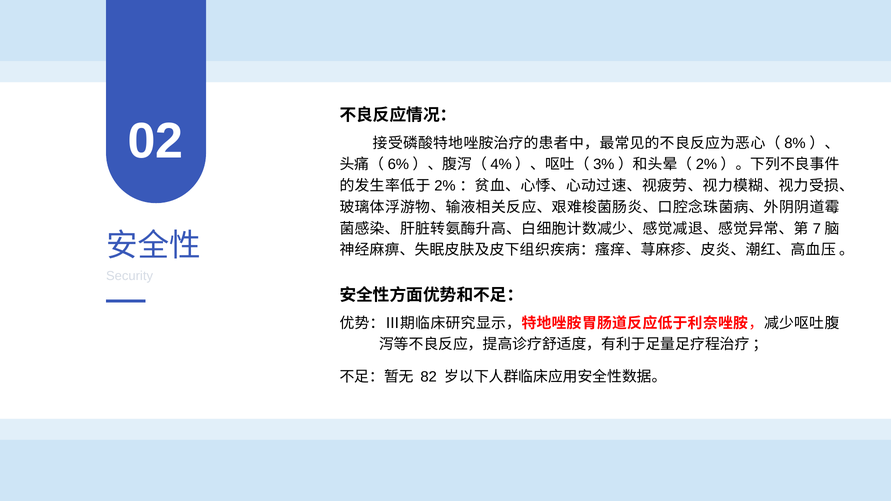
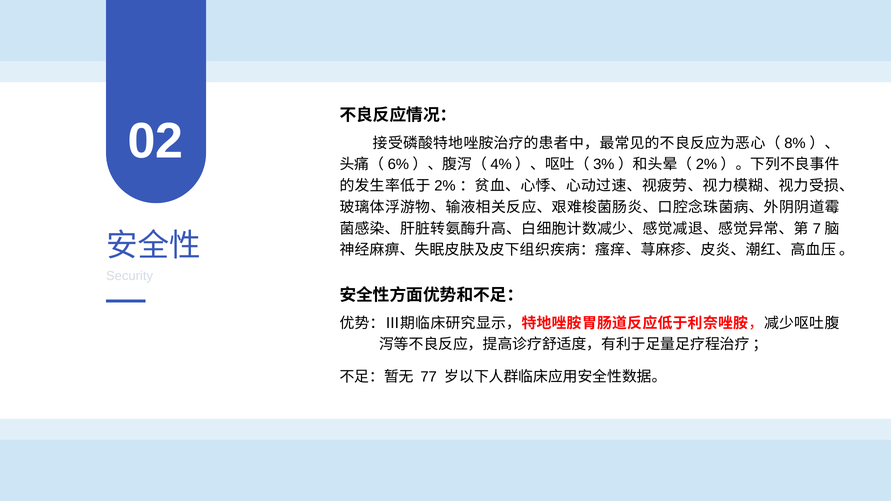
82: 82 -> 77 (429, 377)
